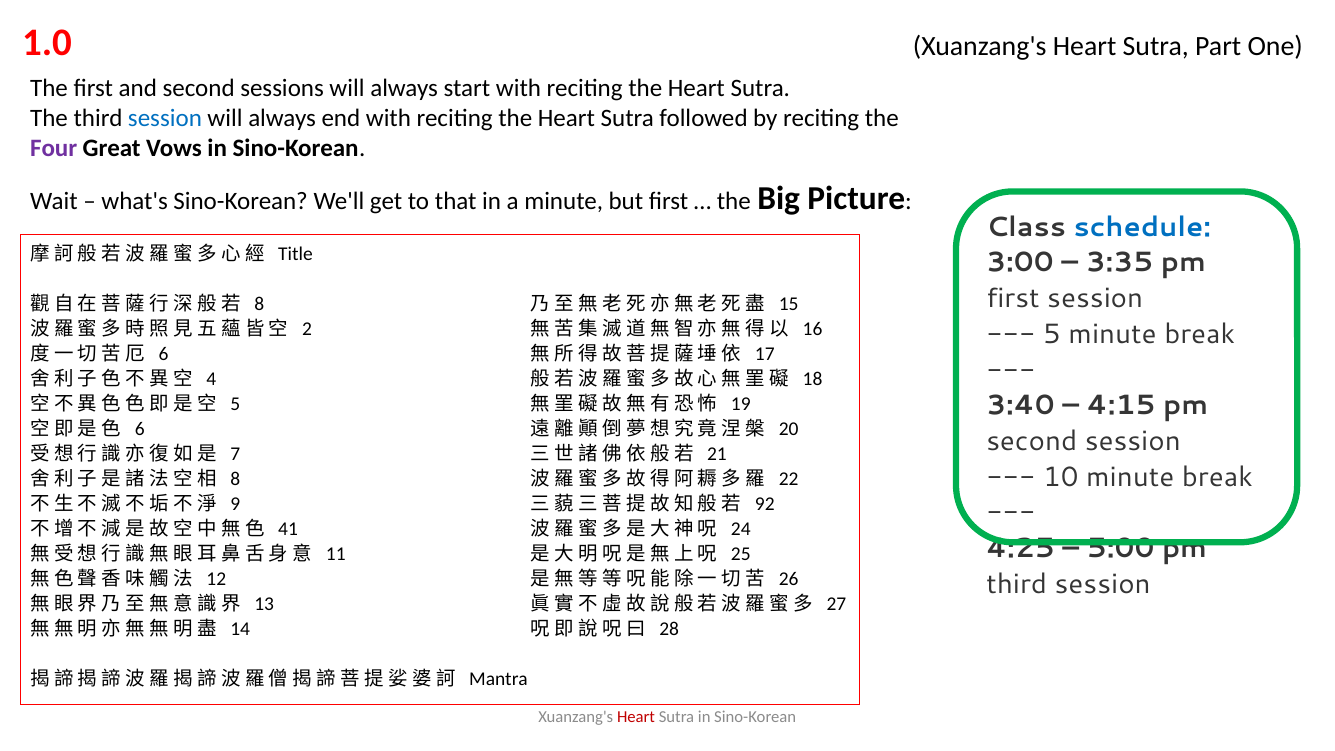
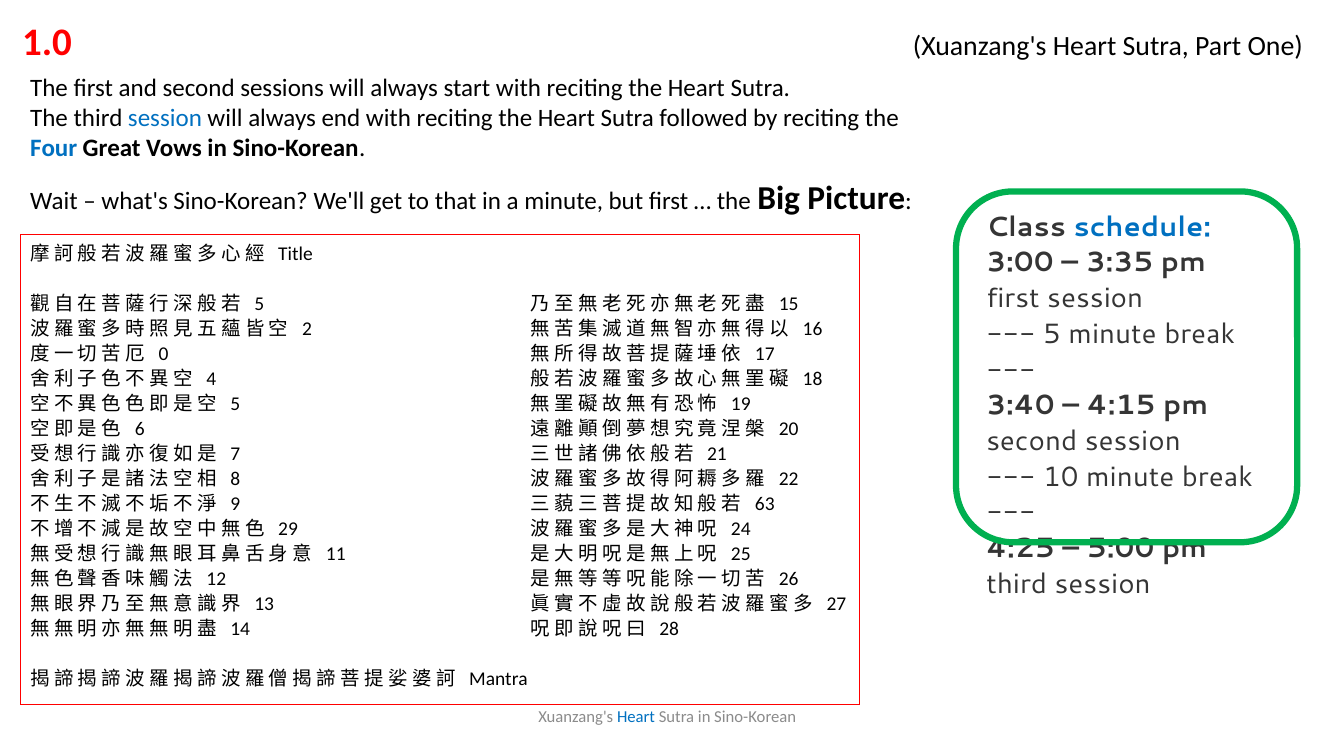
Four colour: purple -> blue (54, 148)
8: 8 -> 5 (259, 304)
6: 6 -> 0 (164, 354)
92: 92 -> 63 (765, 504)
41: 41 -> 29 (288, 529)
Heart colour: red -> blue (636, 717)
